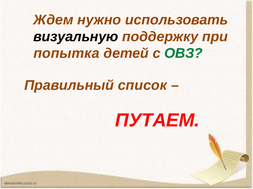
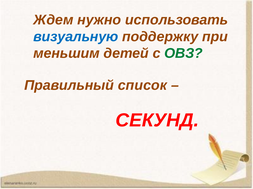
визуальную colour: black -> blue (76, 37)
попытка: попытка -> меньшим (67, 54)
ПУТАЕМ: ПУТАЕМ -> СЕКУНД (157, 121)
